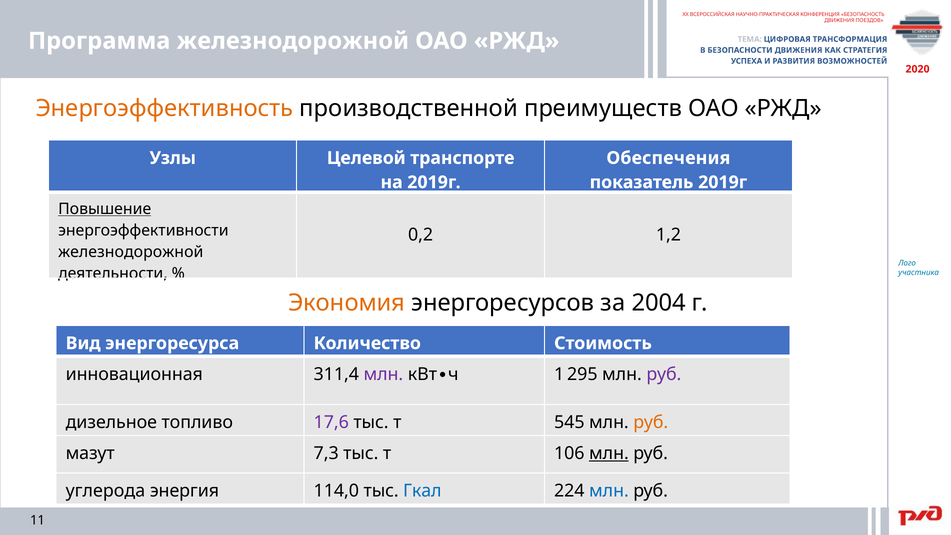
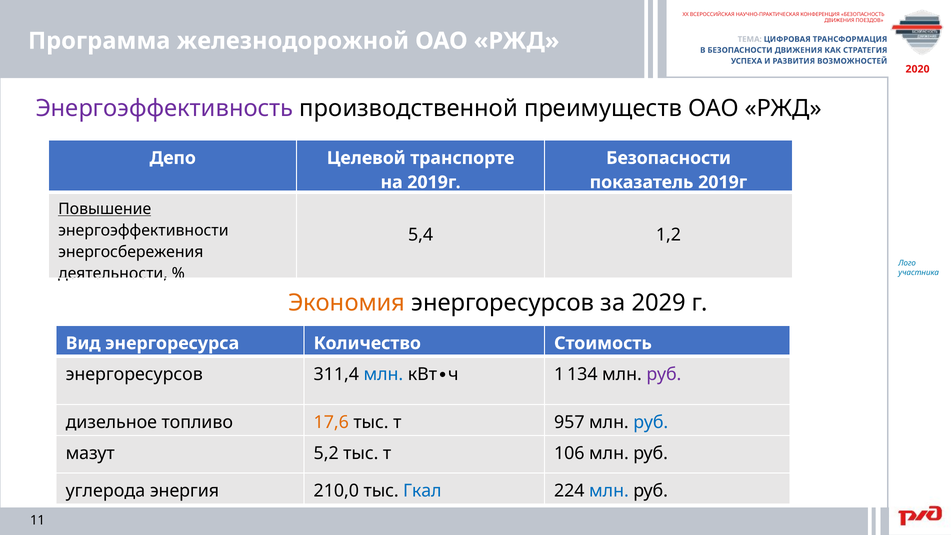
Энергоэффективность colour: orange -> purple (164, 108)
Узлы: Узлы -> Депо (173, 158)
Обеспечения: Обеспечения -> Безопасности (669, 158)
0,2: 0,2 -> 5,4 (421, 235)
железнодорожной: железнодорожной -> энергосбережения (131, 252)
2004: 2004 -> 2029 (659, 303)
295: 295 -> 134 (582, 374)
инновационная: инновационная -> энергоресурсов (134, 374)
млн colour: purple -> blue (383, 374)
17,6 colour: purple -> orange (331, 422)
545: 545 -> 957 (569, 422)
руб colour: orange -> blue (651, 422)
7,3: 7,3 -> 5,2 (326, 453)
млн underline: present -> none (609, 453)
114,0: 114,0 -> 210,0 (336, 491)
